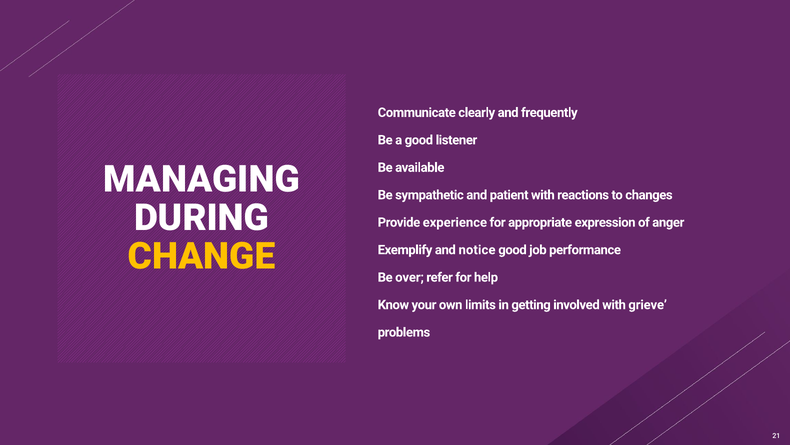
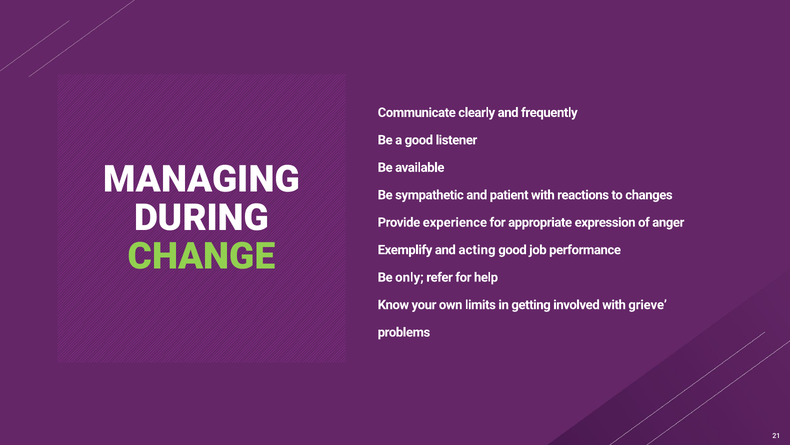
CHANGE colour: yellow -> light green (202, 256)
notice: notice -> acting (477, 250)
over: over -> only (409, 277)
